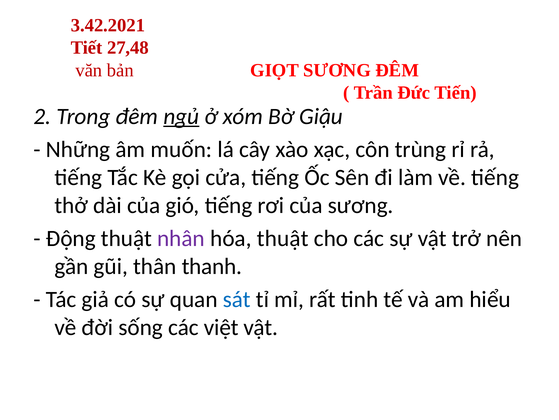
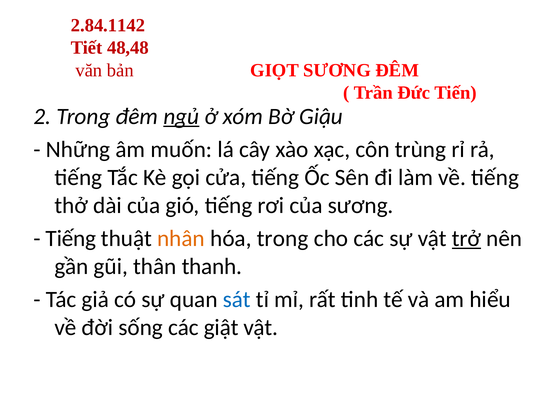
3.42.2021: 3.42.2021 -> 2.84.1142 (108, 25)
27,48: 27,48 -> 48,48 (128, 48)
Động: Động -> Tiếng (71, 238)
nhân colour: purple -> orange (181, 238)
hóa thuật: thuật -> trong (283, 238)
trở underline: none -> present (466, 238)
việt: việt -> giật (221, 327)
